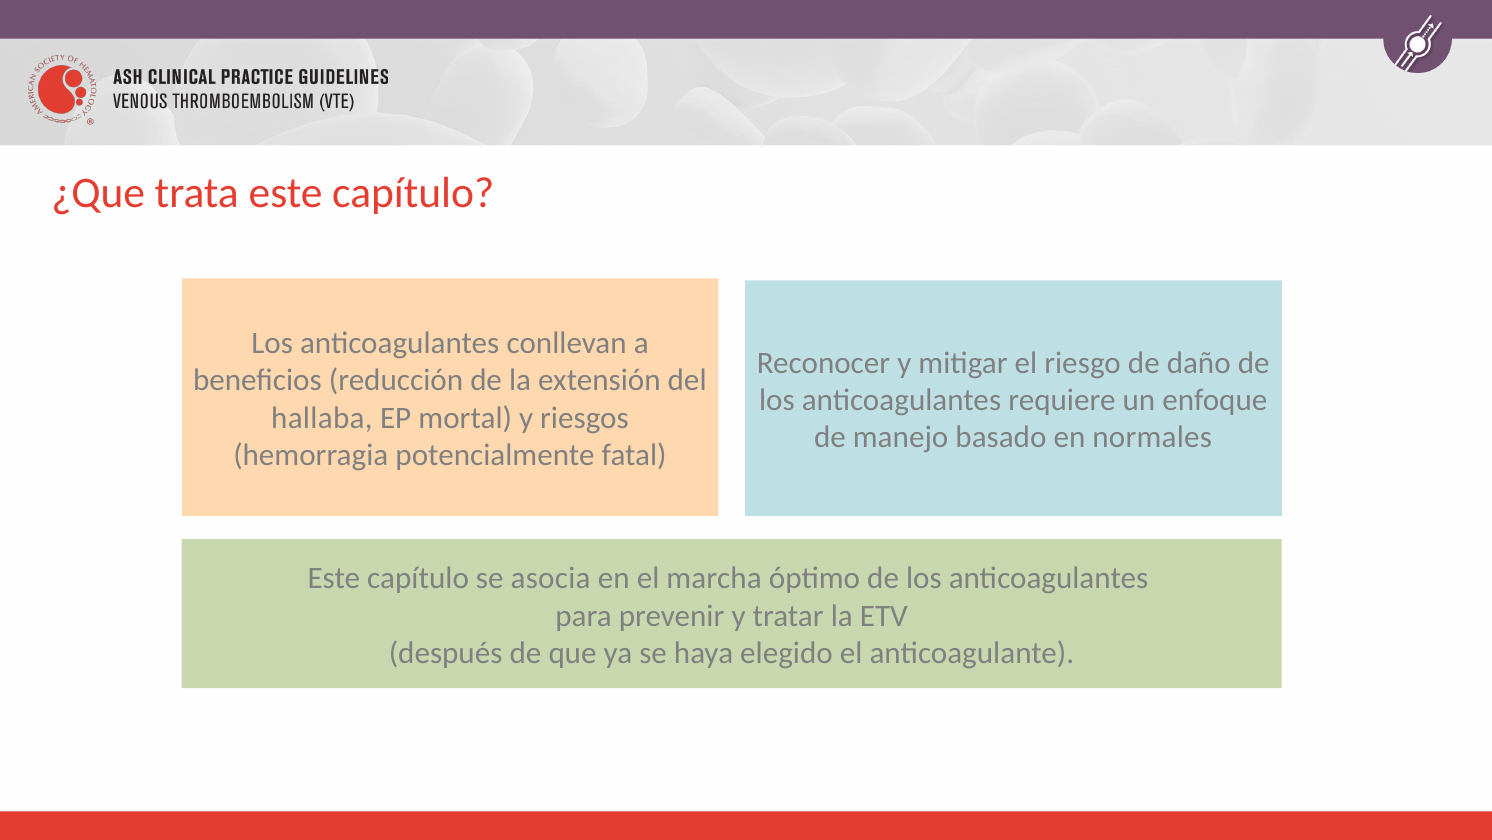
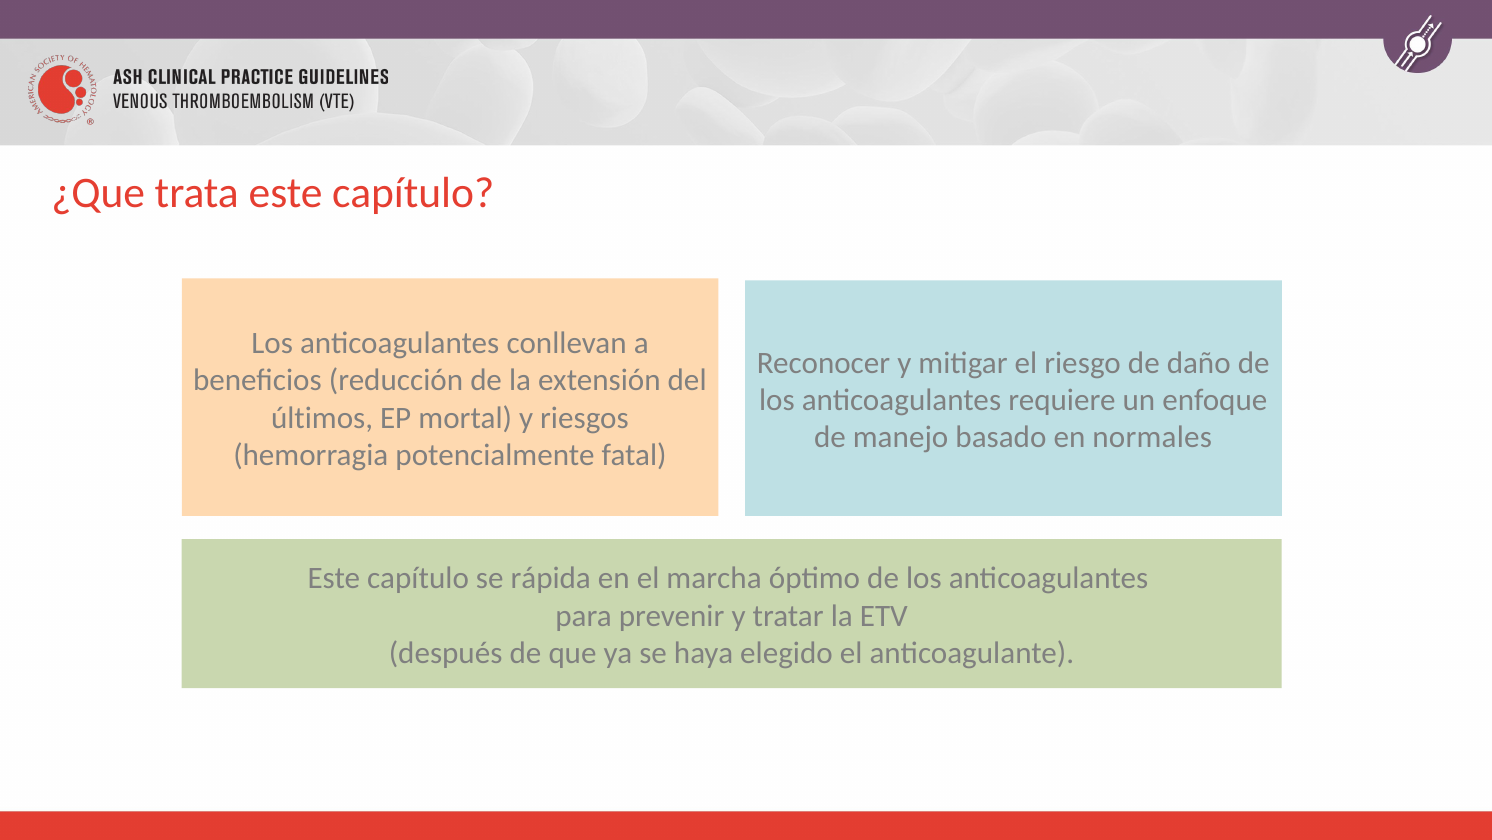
hallaba: hallaba -> últimos (322, 418)
asocia: asocia -> rápida (551, 578)
